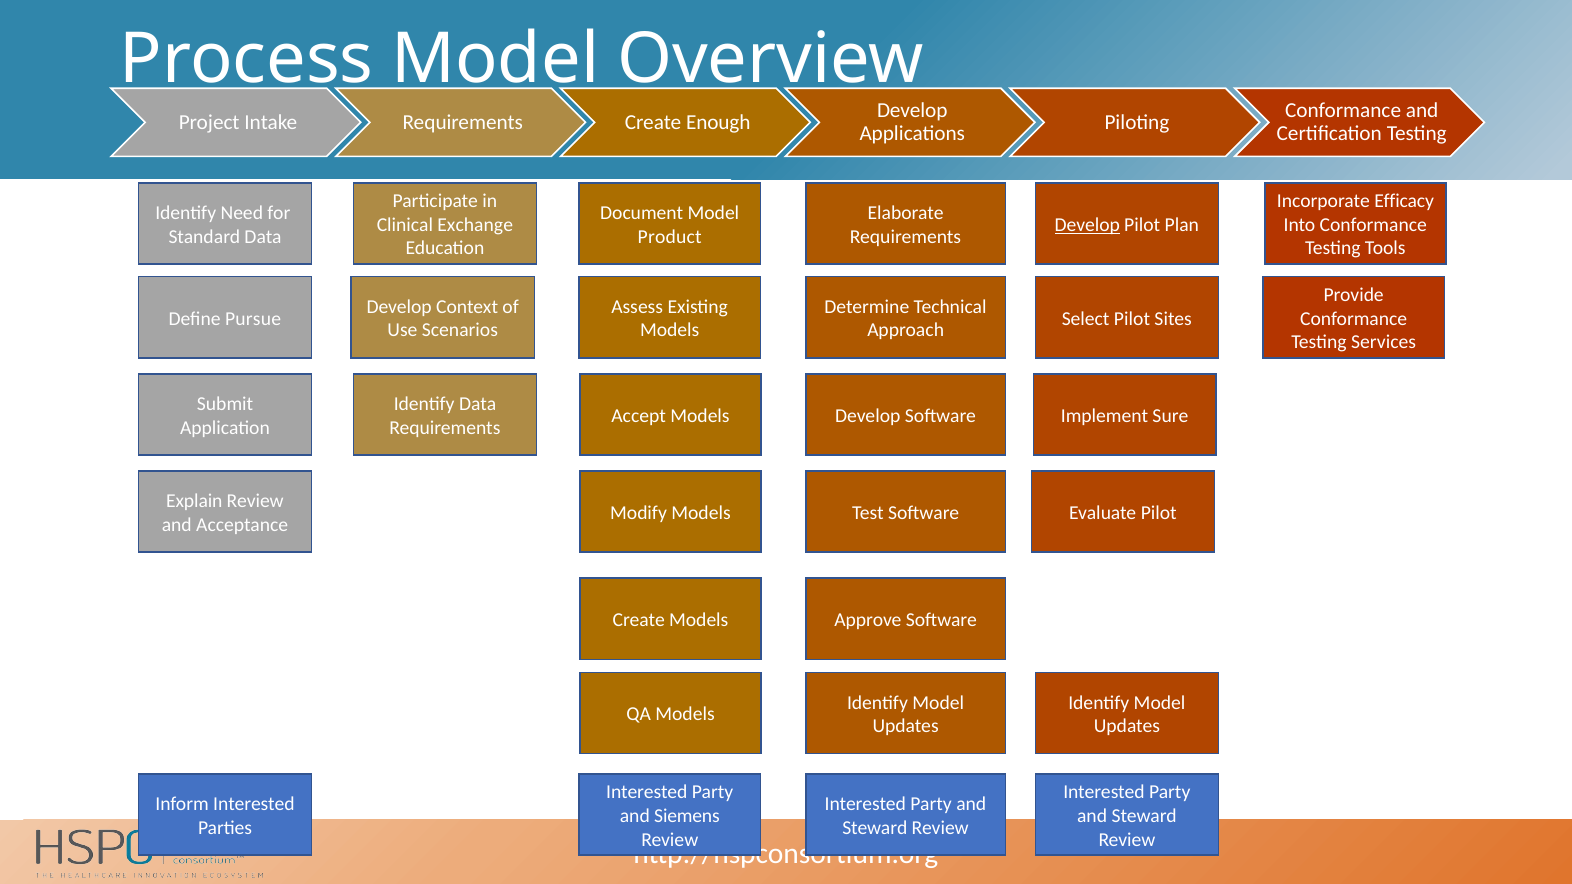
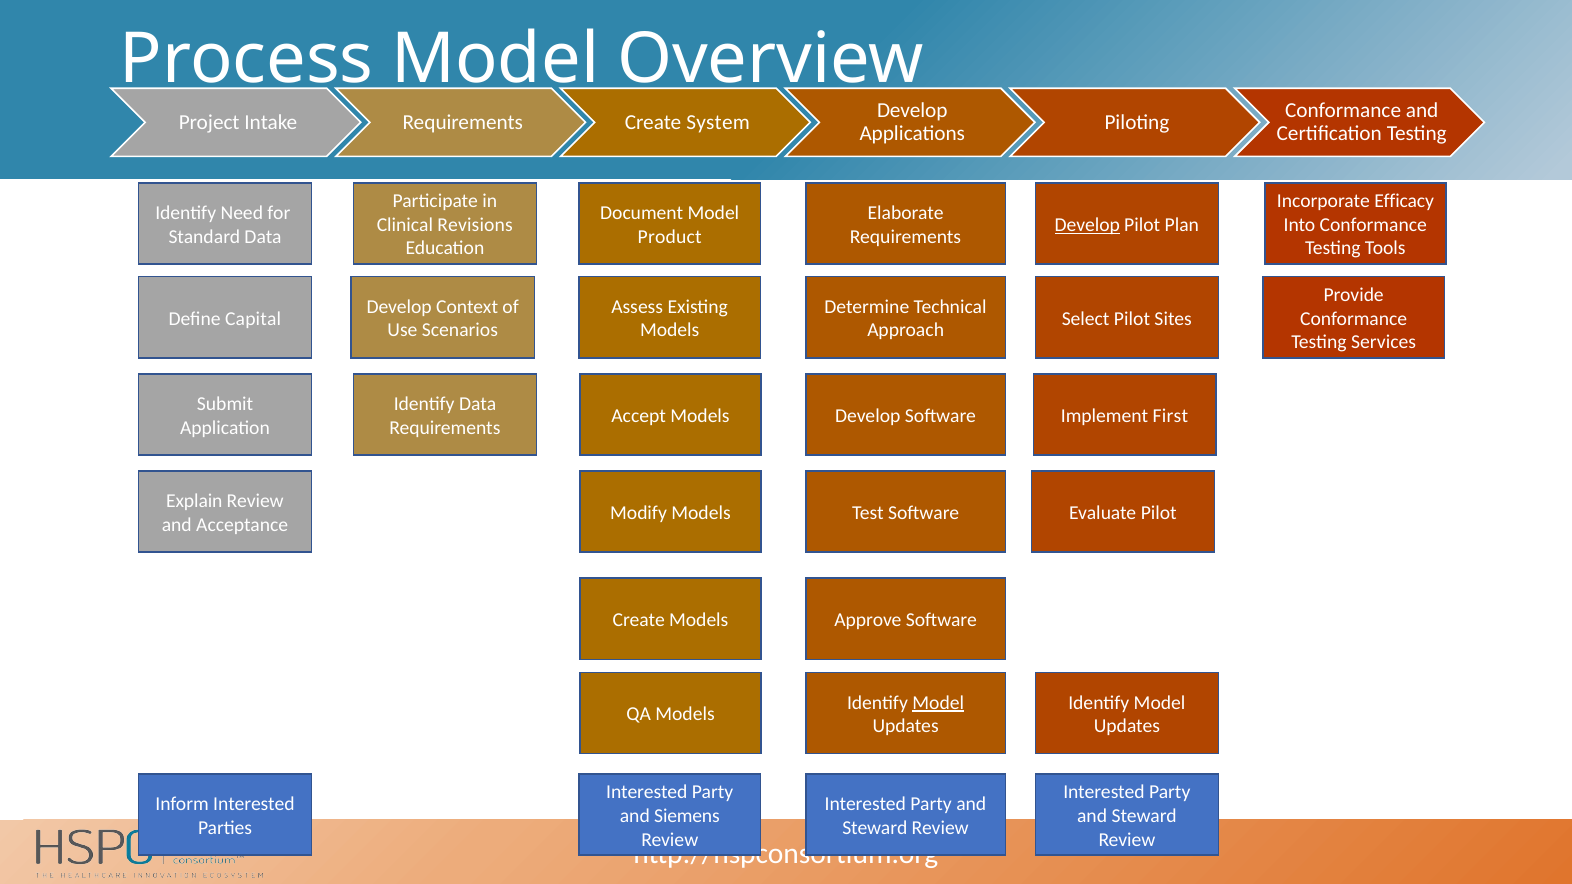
Enough: Enough -> System (718, 122)
Exchange: Exchange -> Revisions (475, 225)
Pursue: Pursue -> Capital (253, 319)
Sure: Sure -> First (1170, 416)
Model underline: none -> present (938, 703)
